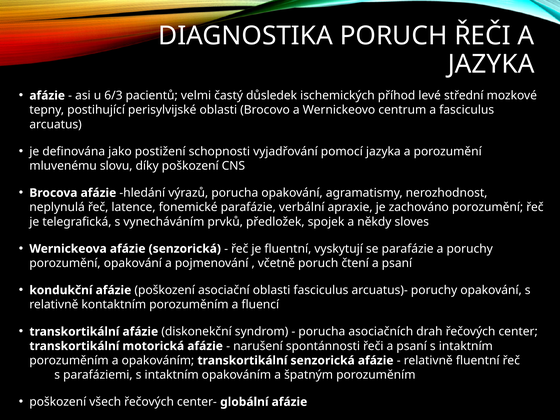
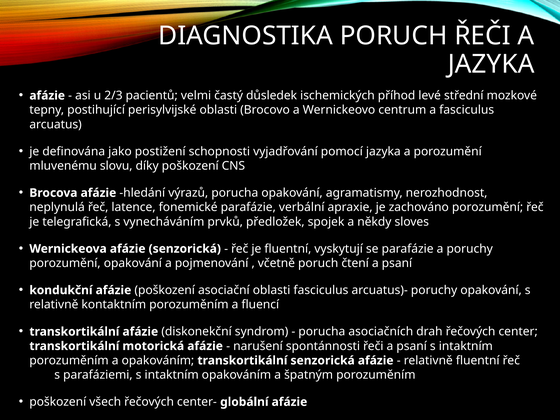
6/3: 6/3 -> 2/3 (113, 96)
